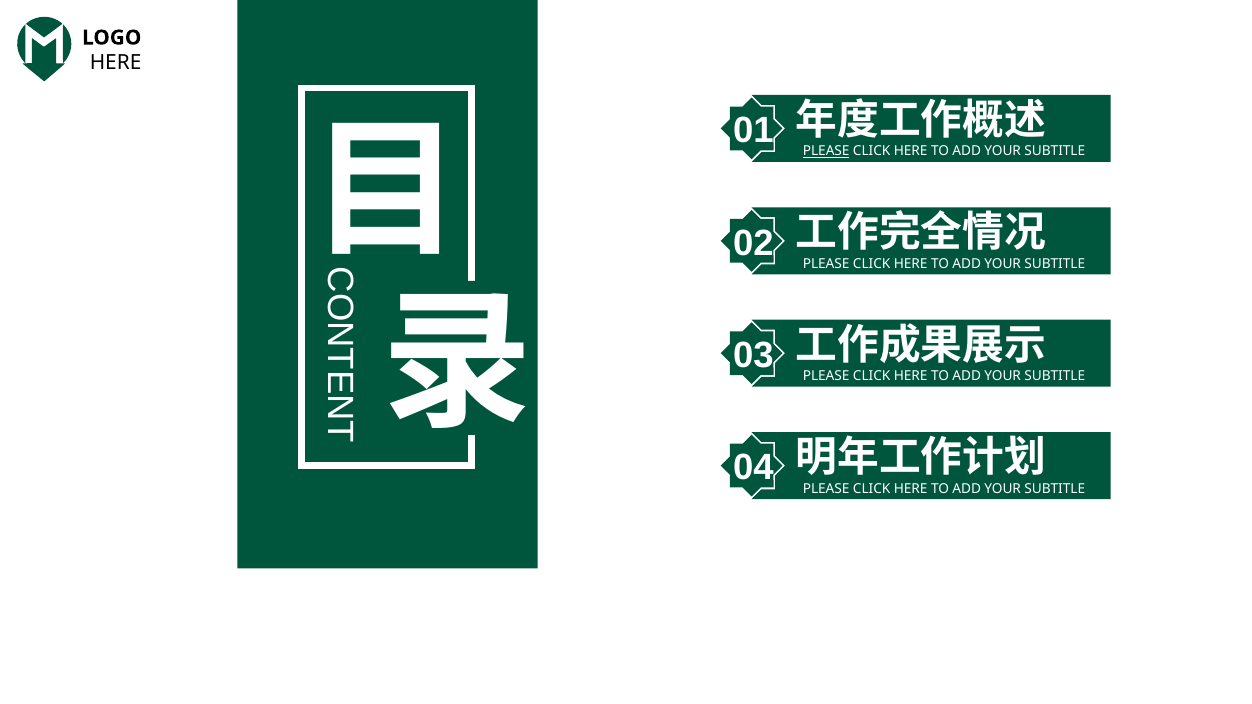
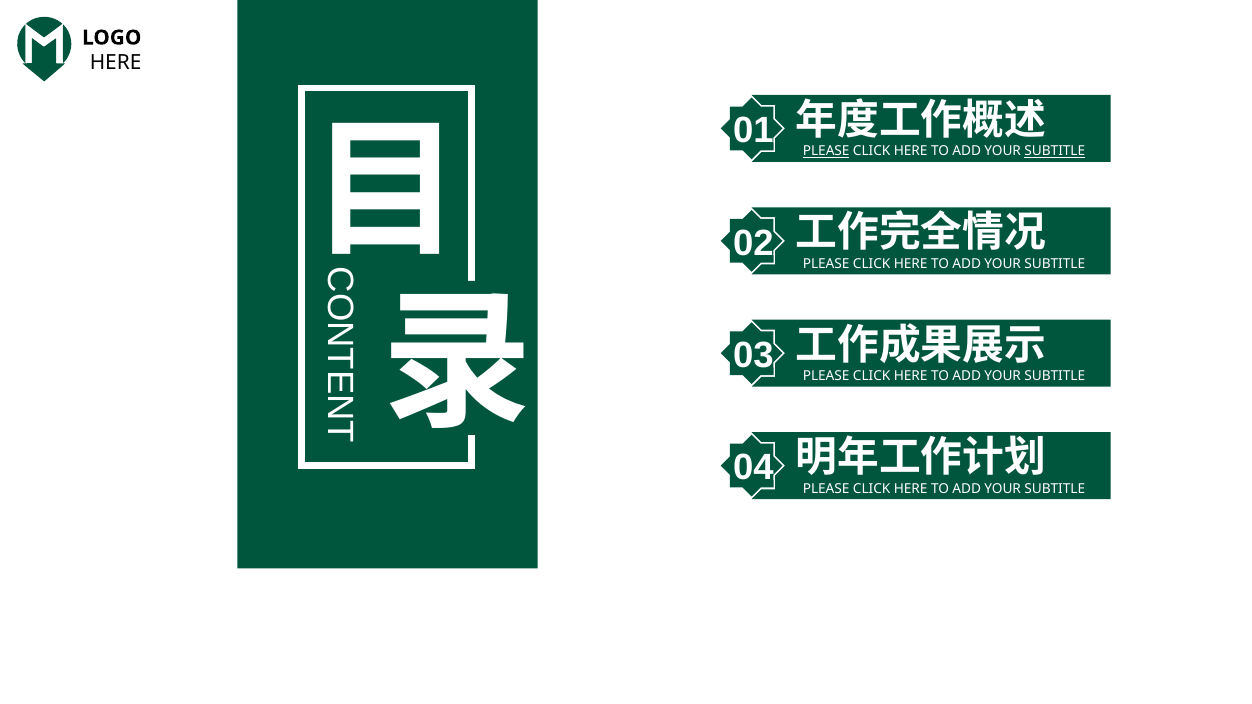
SUBTITLE underline: none -> present (1055, 151)
